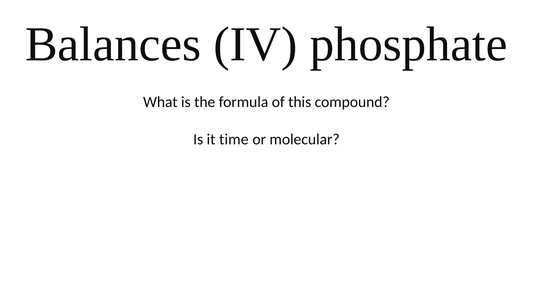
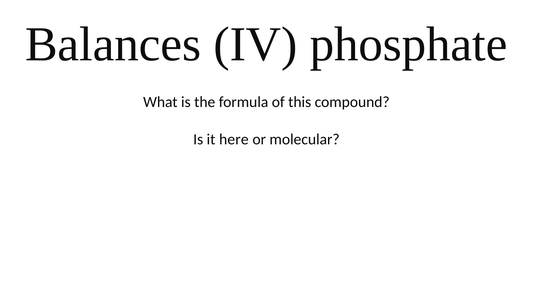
time: time -> here (234, 139)
